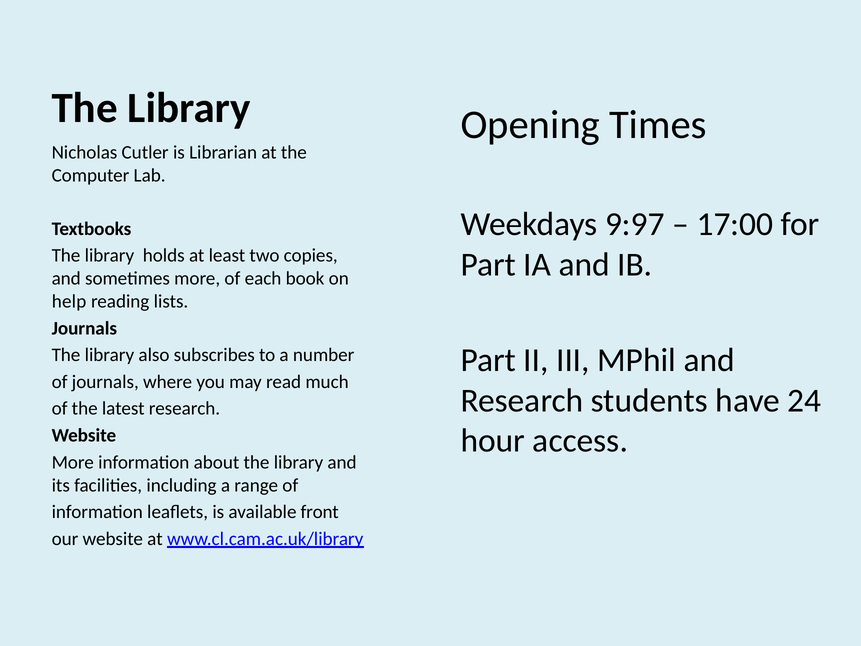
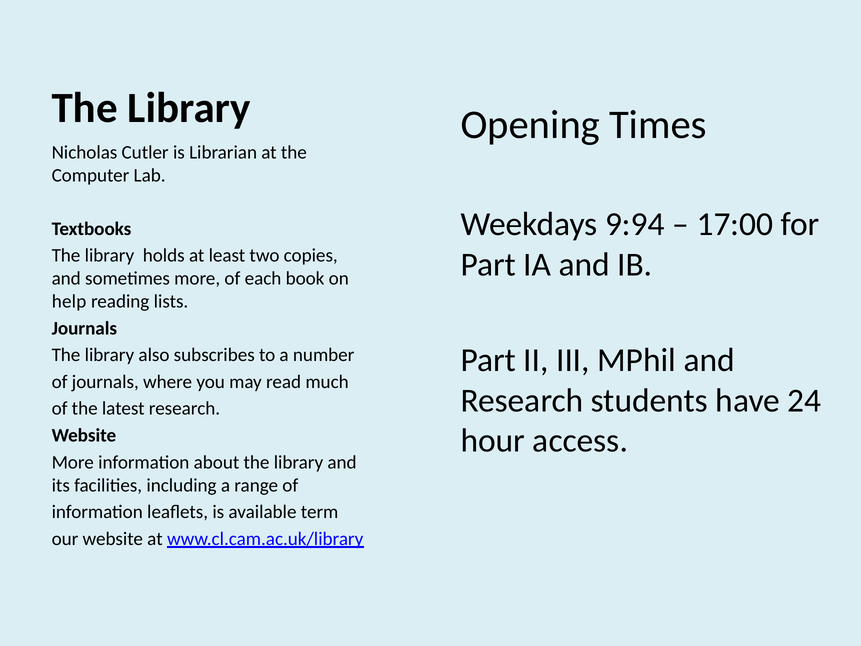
9:97: 9:97 -> 9:94 (635, 224)
front: front -> term (320, 512)
